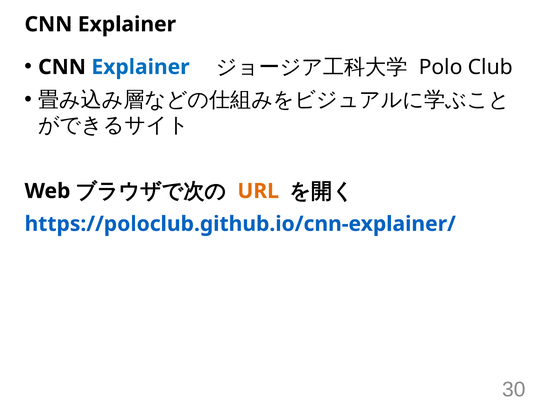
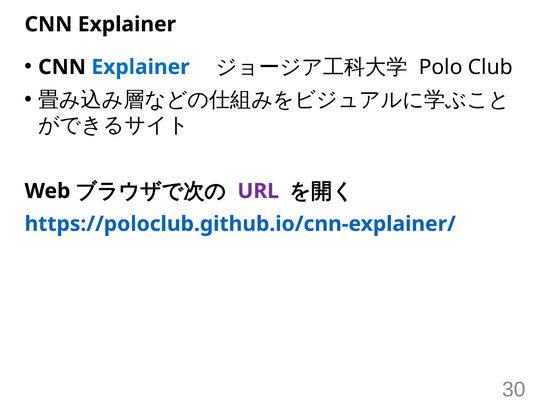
URL colour: orange -> purple (258, 191)
